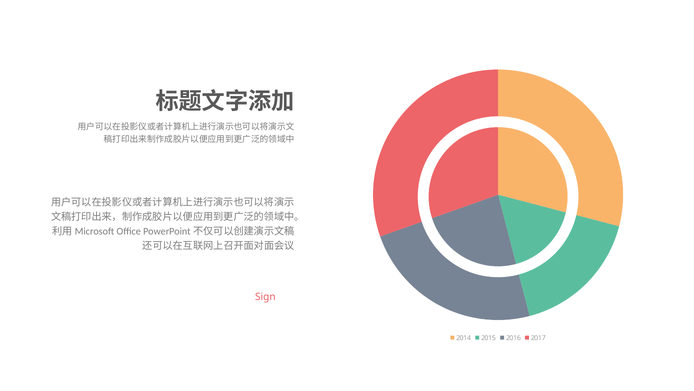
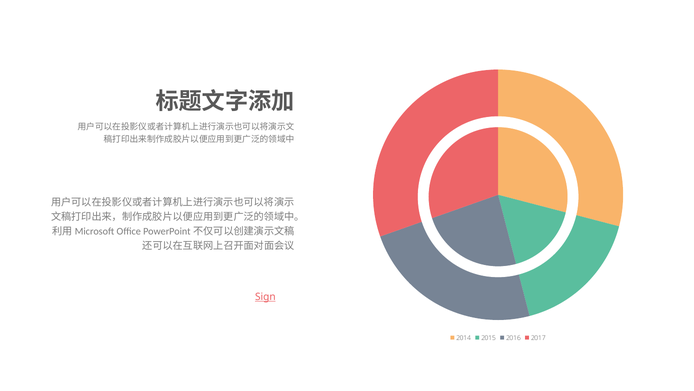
Sign underline: none -> present (265, 296)
